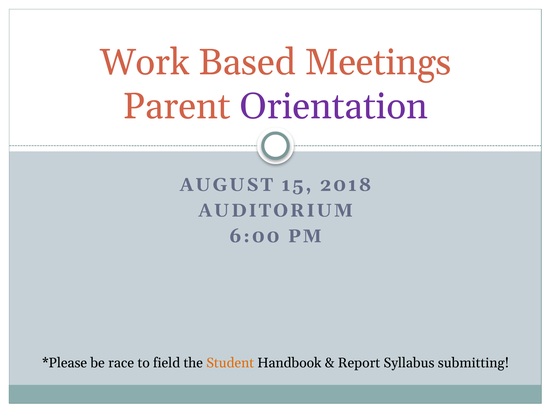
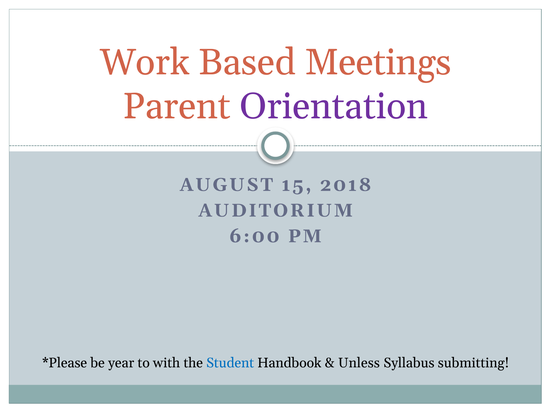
race: race -> year (121, 363)
field: field -> with (167, 363)
Student colour: orange -> blue (230, 363)
Report: Report -> Unless (359, 363)
